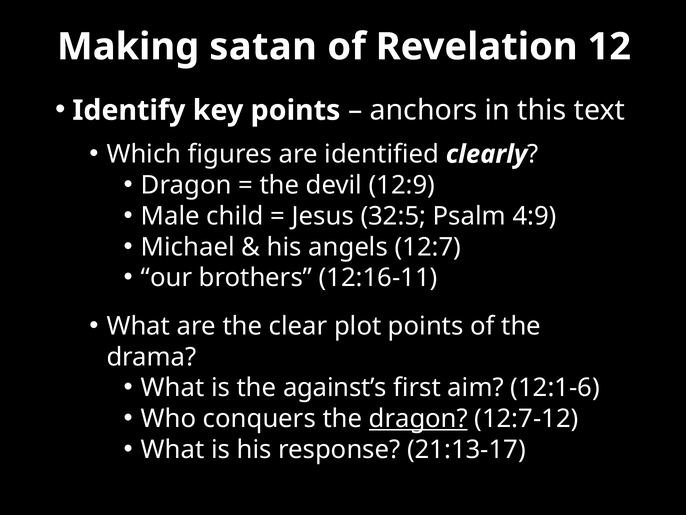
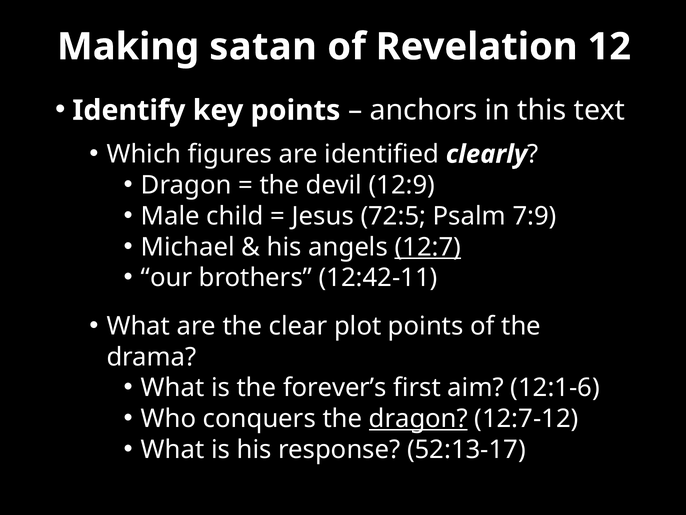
32:5: 32:5 -> 72:5 (393, 216)
4:9: 4:9 -> 7:9 (535, 216)
12:7 underline: none -> present (428, 247)
12:16-11: 12:16-11 -> 12:42-11 (378, 278)
against’s: against’s -> forever’s (335, 388)
21:13-17: 21:13-17 -> 52:13-17 (466, 449)
